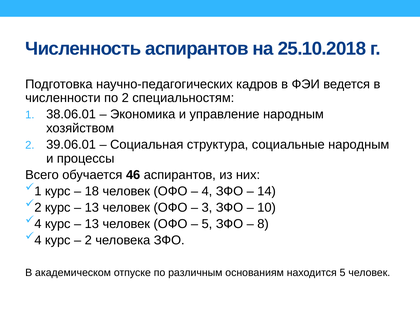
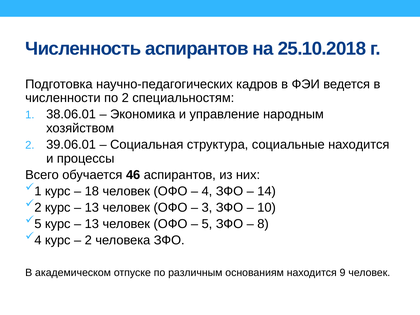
социальные народным: народным -> находится (359, 145)
4: 4 -> 5 (38, 224)
находится 5: 5 -> 9 (343, 273)
